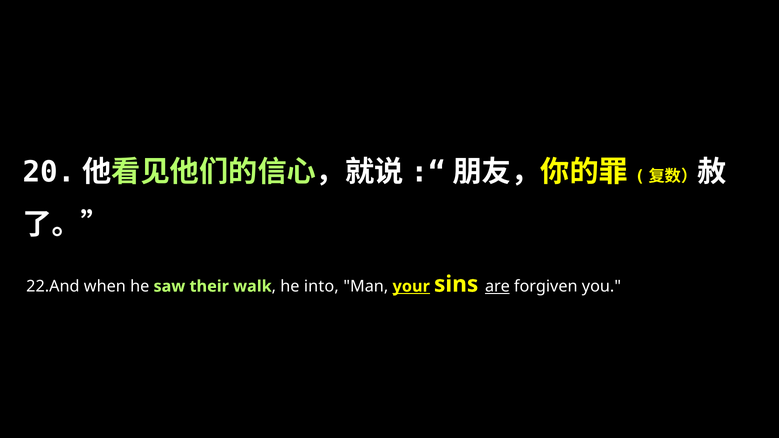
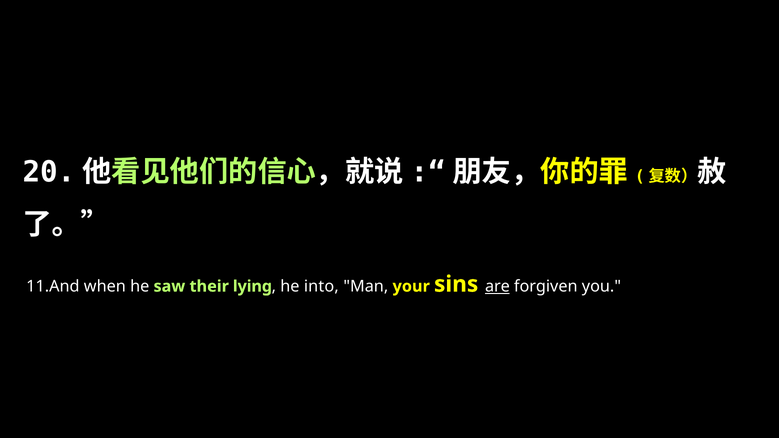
22.And: 22.And -> 11.And (53, 286)
walk: walk -> lying (252, 286)
your underline: present -> none (411, 286)
